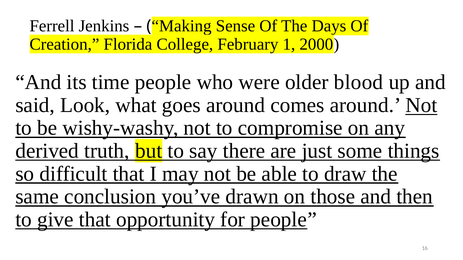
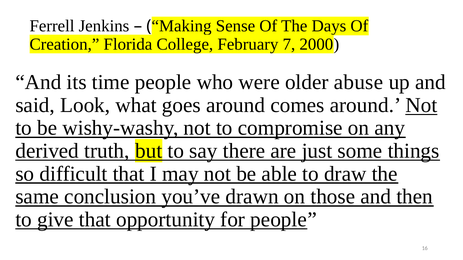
1: 1 -> 7 (289, 44)
blood: blood -> abuse (359, 82)
